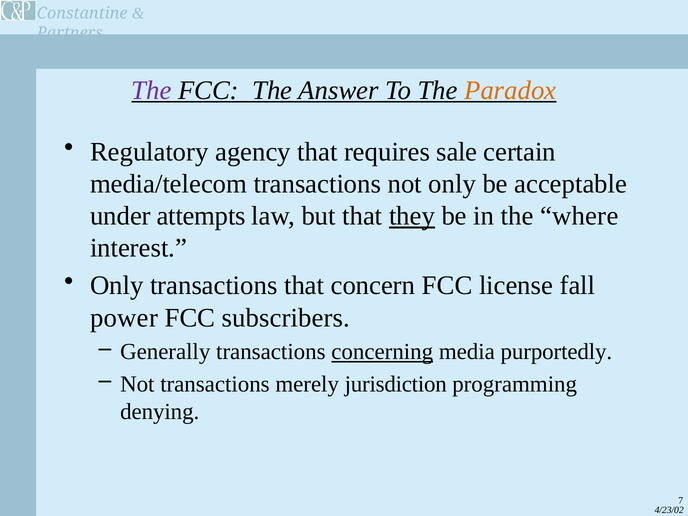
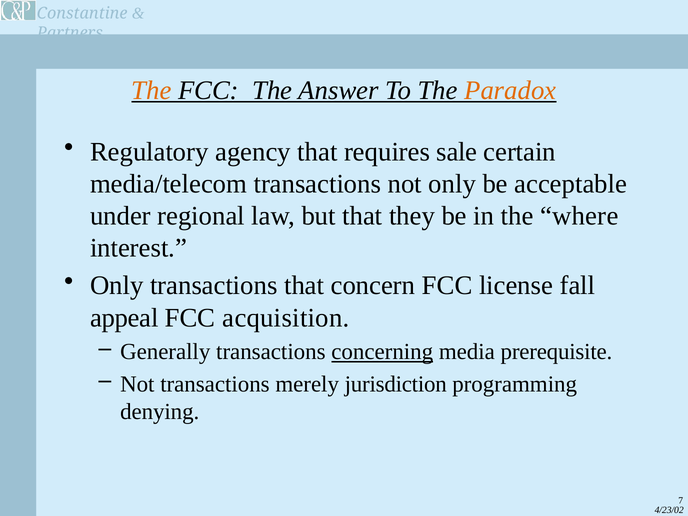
The colour: purple -> orange (151, 90)
attempts: attempts -> regional (201, 216)
they underline: present -> none (412, 216)
power: power -> appeal (124, 318)
subscribers: subscribers -> acquisition (286, 318)
purportedly: purportedly -> prerequisite (556, 352)
